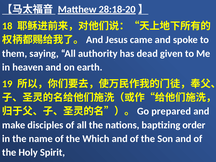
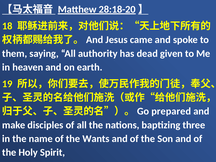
order: order -> three (194, 125)
Which: Which -> Wants (96, 139)
